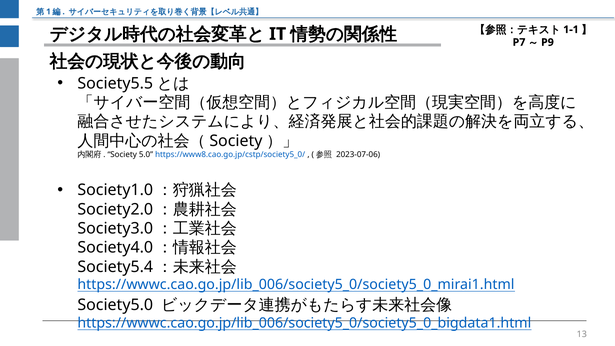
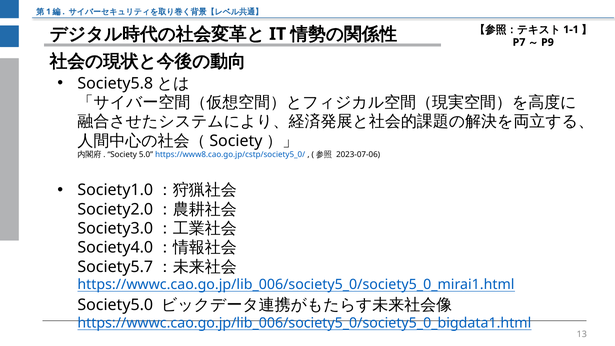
Society5.5: Society5.5 -> Society5.8 (115, 83)
Society5.4: Society5.4 -> Society5.7 (115, 267)
